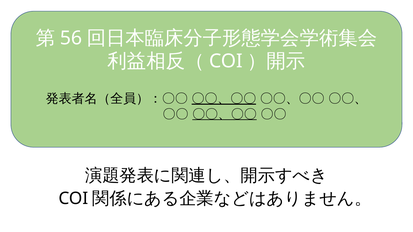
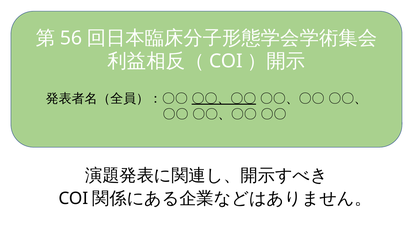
〇〇、〇〇 underline: present -> none (224, 114)
